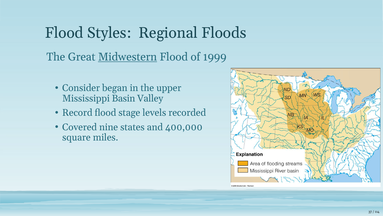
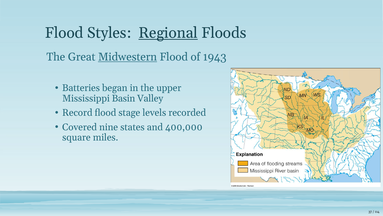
Regional underline: none -> present (168, 33)
1999: 1999 -> 1943 (215, 57)
Consider: Consider -> Batteries (81, 88)
